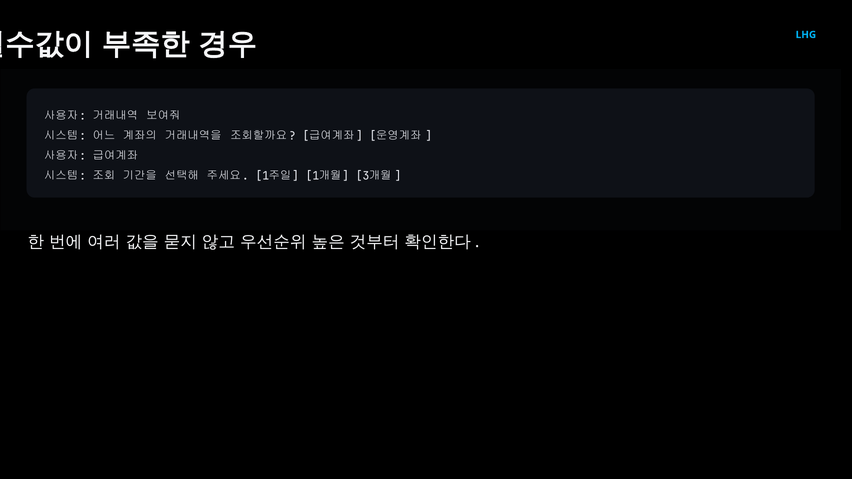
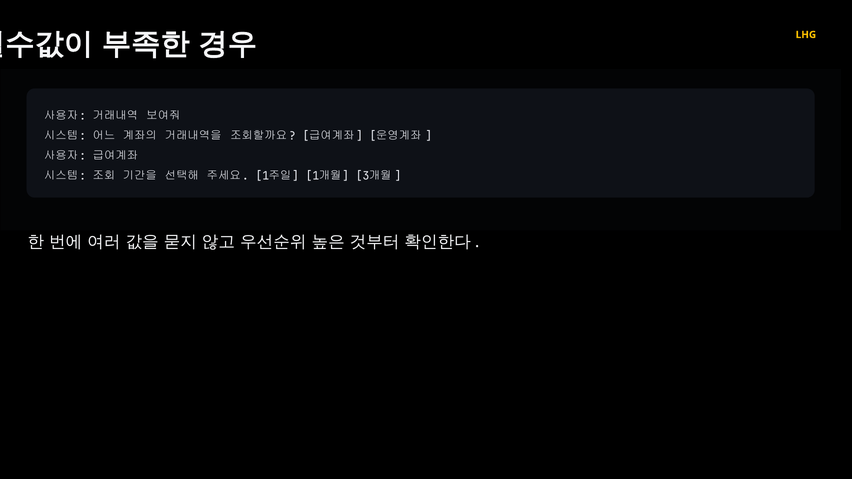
LHG colour: light blue -> yellow (806, 35)
